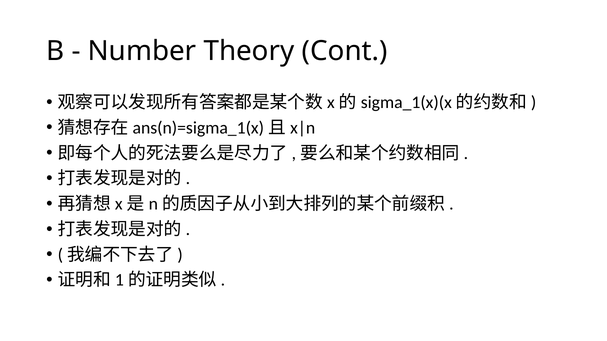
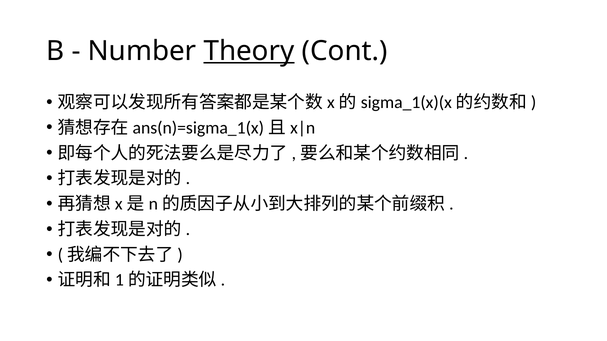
Theory underline: none -> present (249, 51)
